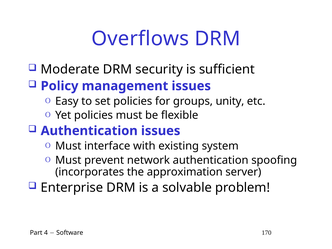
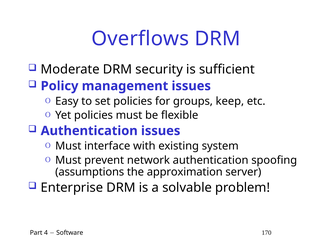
unity: unity -> keep (230, 101)
incorporates: incorporates -> assumptions (90, 172)
